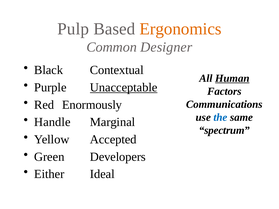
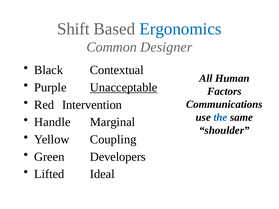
Pulp: Pulp -> Shift (73, 29)
Ergonomics colour: orange -> blue (181, 29)
Human underline: present -> none (232, 78)
Enormously: Enormously -> Intervention (92, 105)
spectrum: spectrum -> shoulder (224, 130)
Accepted: Accepted -> Coupling (113, 140)
Either: Either -> Lifted (49, 174)
